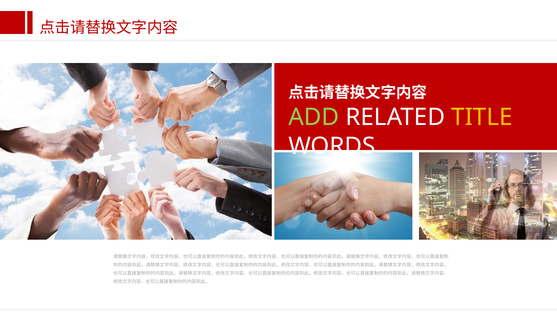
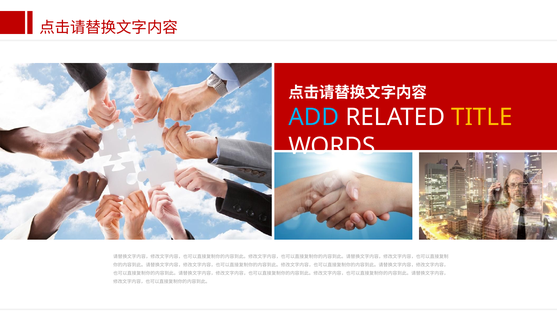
ADD colour: light green -> light blue (314, 117)
